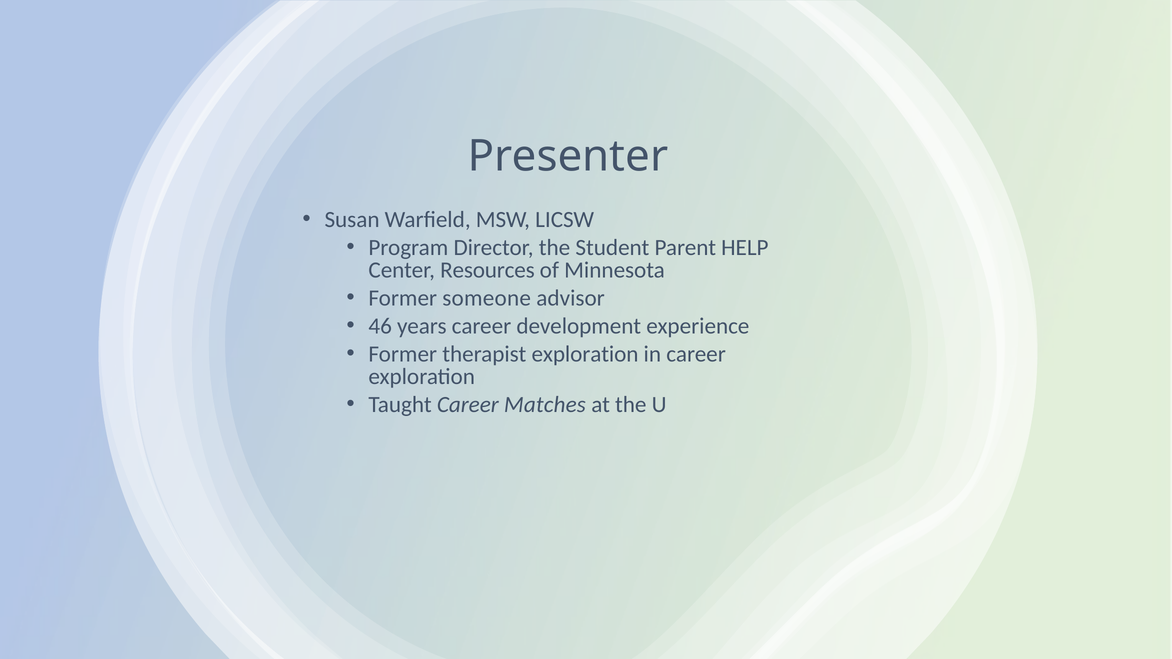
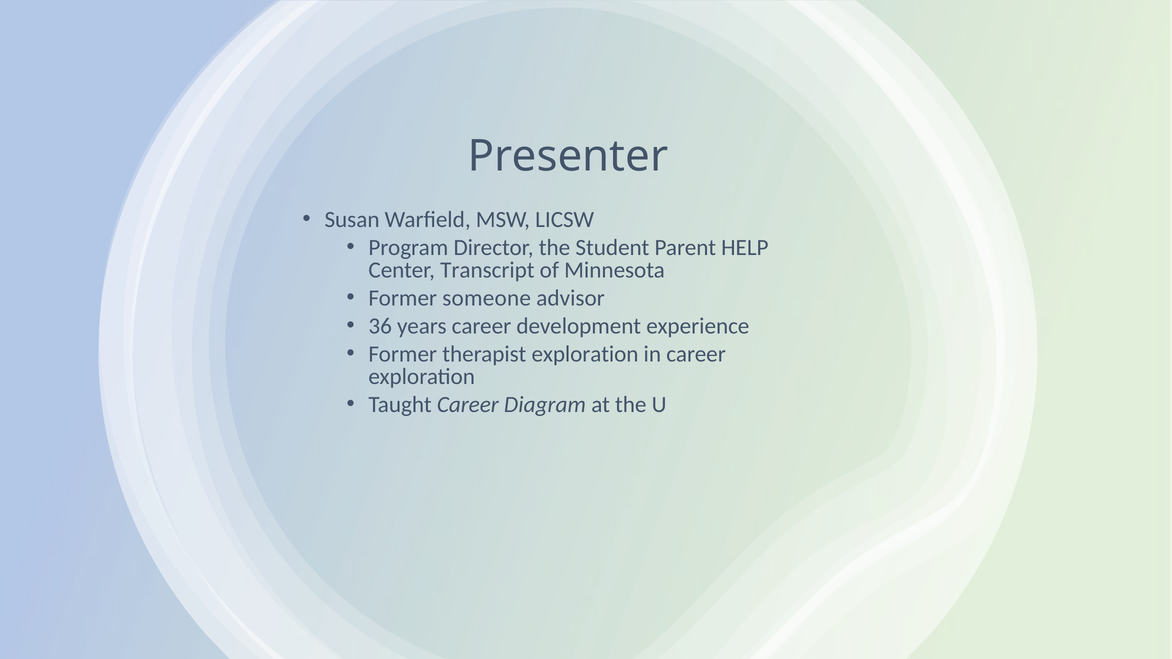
Resources: Resources -> Transcript (487, 270)
46: 46 -> 36 (380, 326)
Matches: Matches -> Diagram (545, 405)
